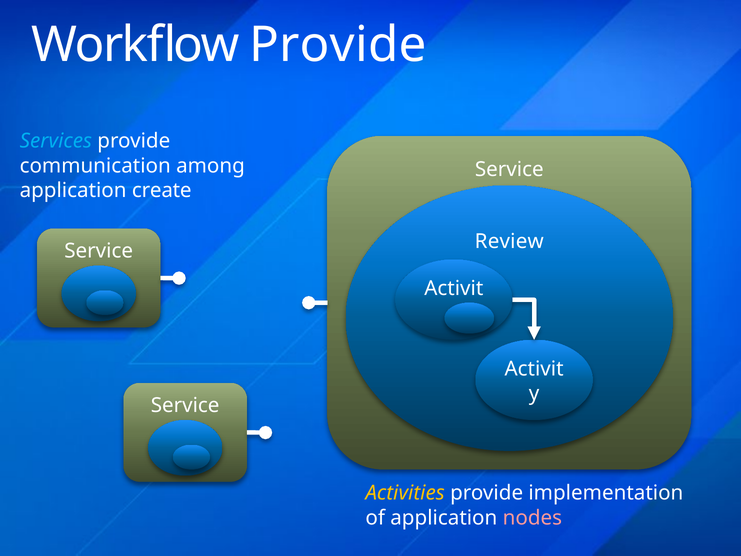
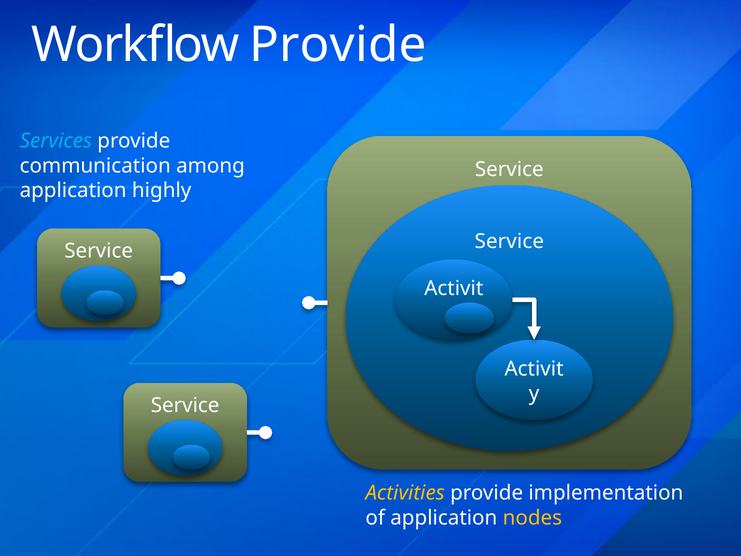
create: create -> highly (162, 190)
Review: Review -> Service (509, 242)
nodes colour: pink -> yellow (532, 518)
